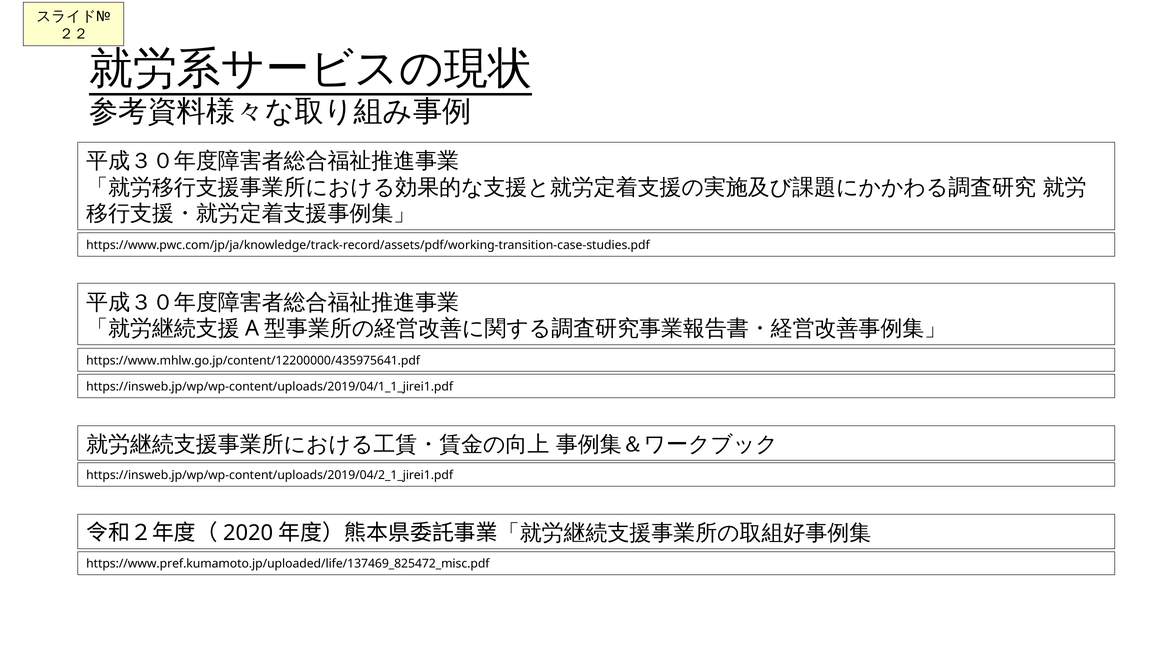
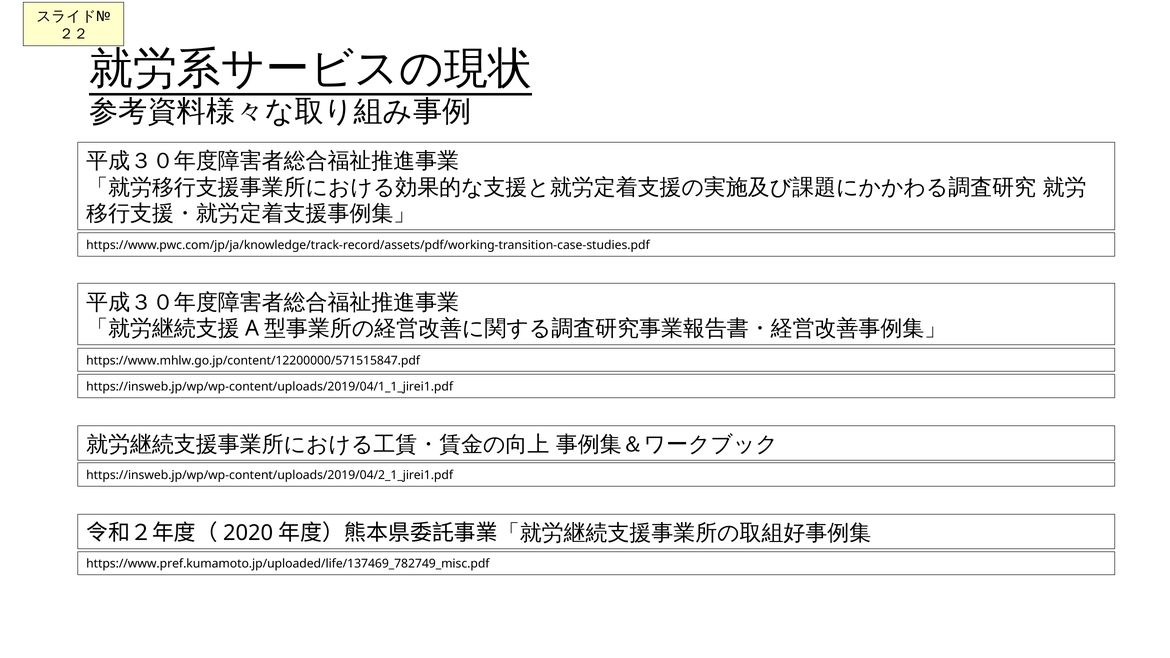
https://www.mhlw.go.jp/content/12200000/435975641.pdf: https://www.mhlw.go.jp/content/12200000/435975641.pdf -> https://www.mhlw.go.jp/content/12200000/571515847.pdf (253, 361)
https://www.pref.kumamoto.jp/uploaded/life/137469_825472_misc.pdf: https://www.pref.kumamoto.jp/uploaded/life/137469_825472_misc.pdf -> https://www.pref.kumamoto.jp/uploaded/life/137469_782749_misc.pdf (288, 564)
